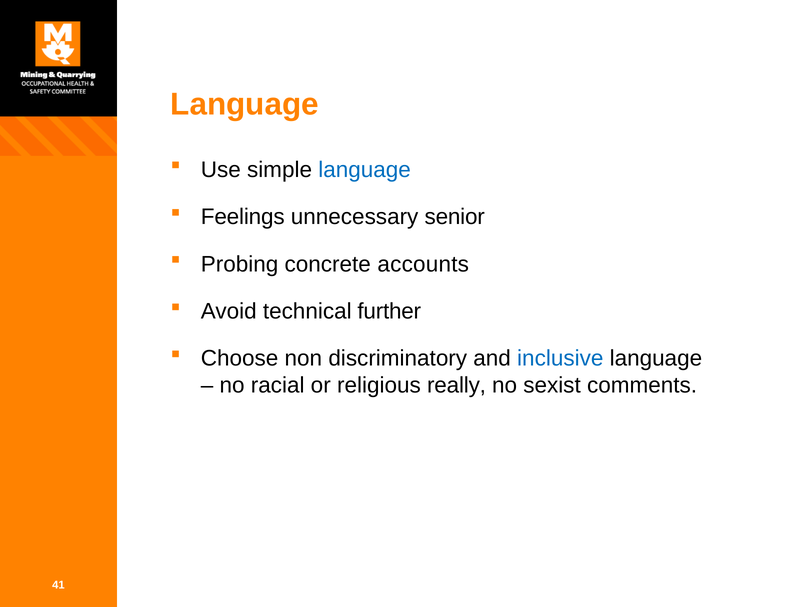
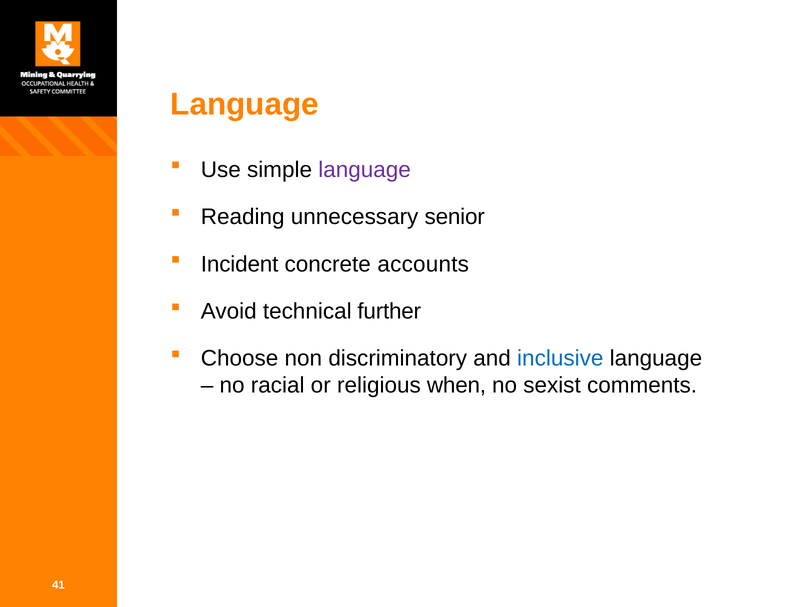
language colour: blue -> purple (365, 170)
Feelings: Feelings -> Reading (243, 217)
Probing: Probing -> Incident (240, 264)
really: really -> when (457, 385)
